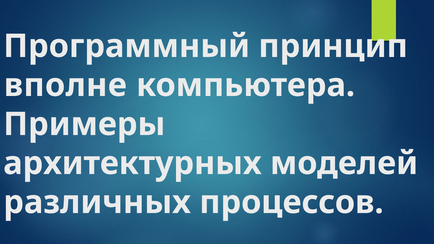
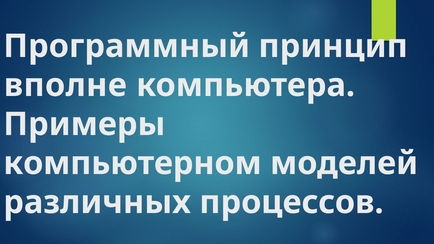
архитектурных: архитектурных -> компьютерном (132, 163)
